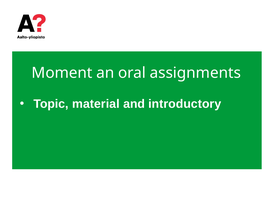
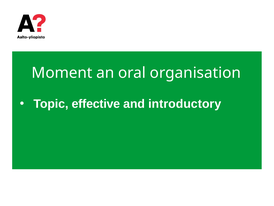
assignments: assignments -> organisation (195, 73)
material: material -> effective (96, 104)
